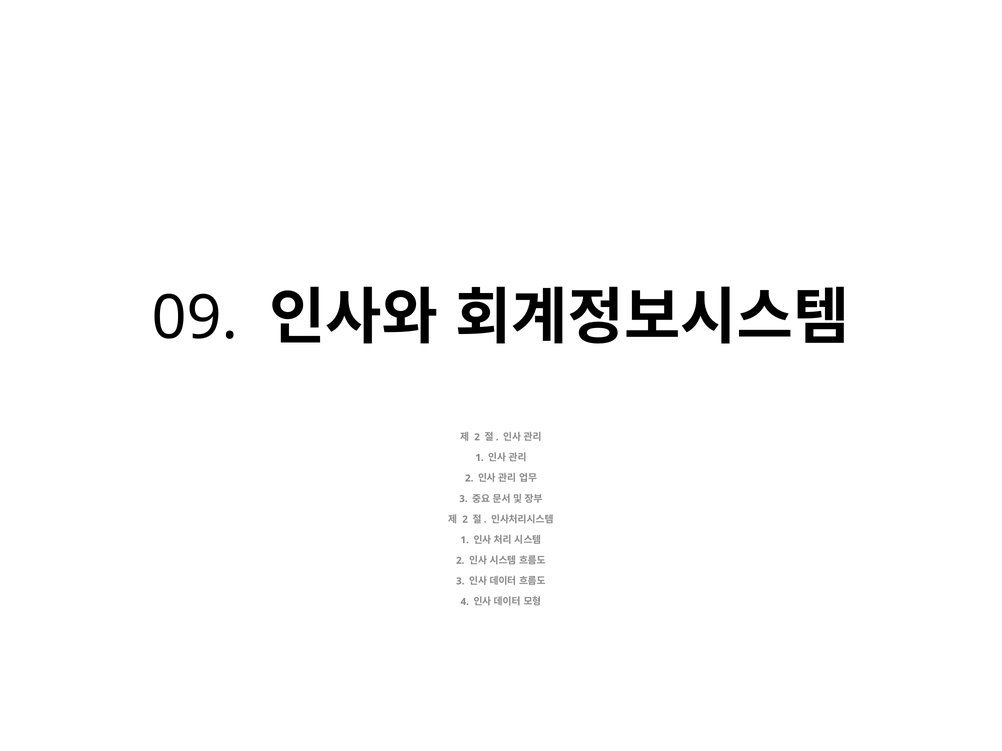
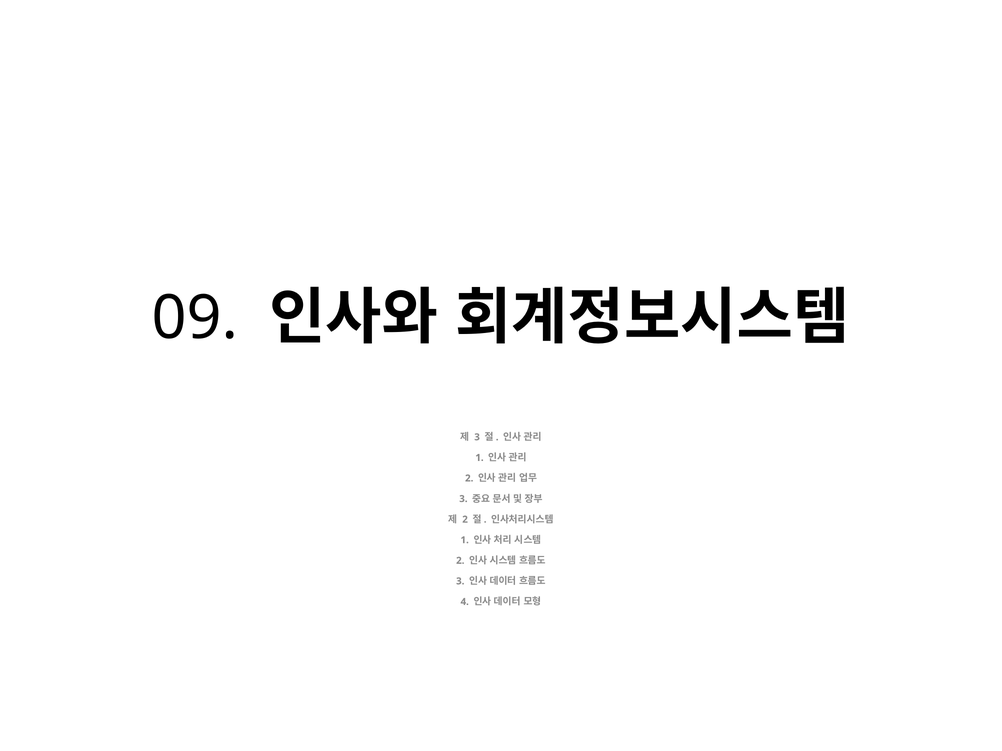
2: 2 -> 3 (477, 437)
